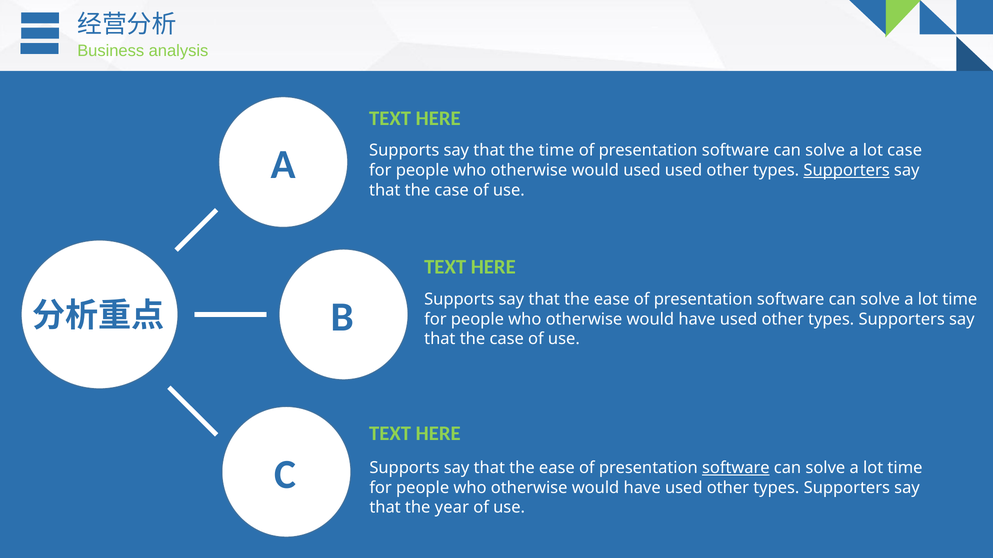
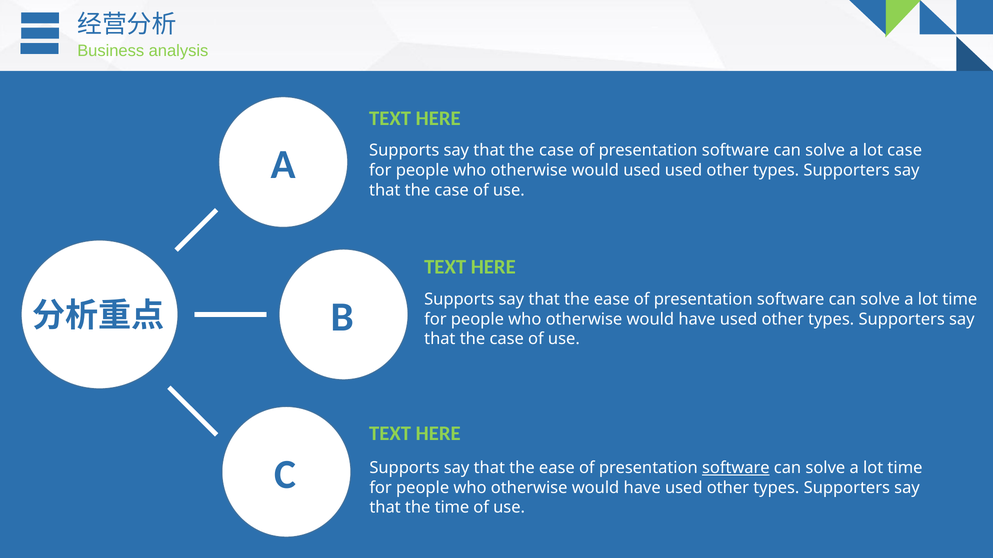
time: time -> case (557, 151)
Supporters underline: present -> none (847, 170)
the year: year -> time (452, 508)
